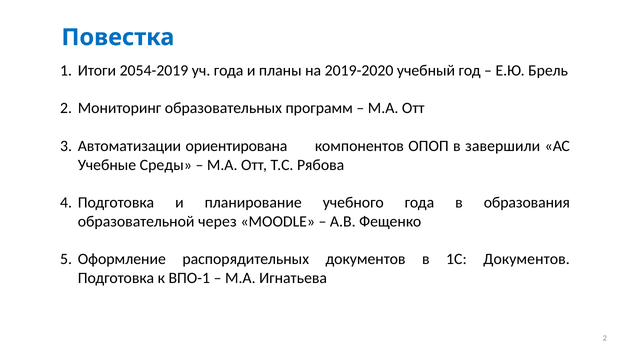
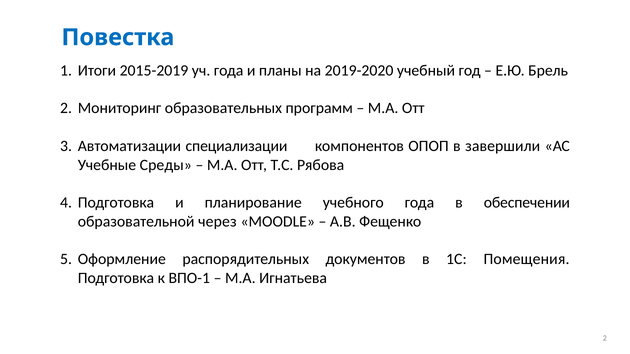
2054-2019: 2054-2019 -> 2015-2019 (154, 71)
ориентирована: ориентирована -> специализации (236, 146)
образования: образования -> обеспечении (527, 203)
1С Документов: Документов -> Помещения (527, 260)
